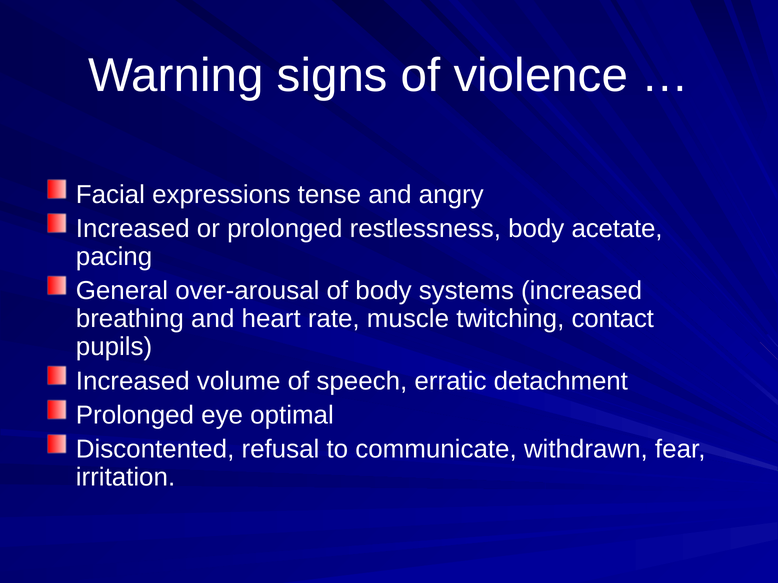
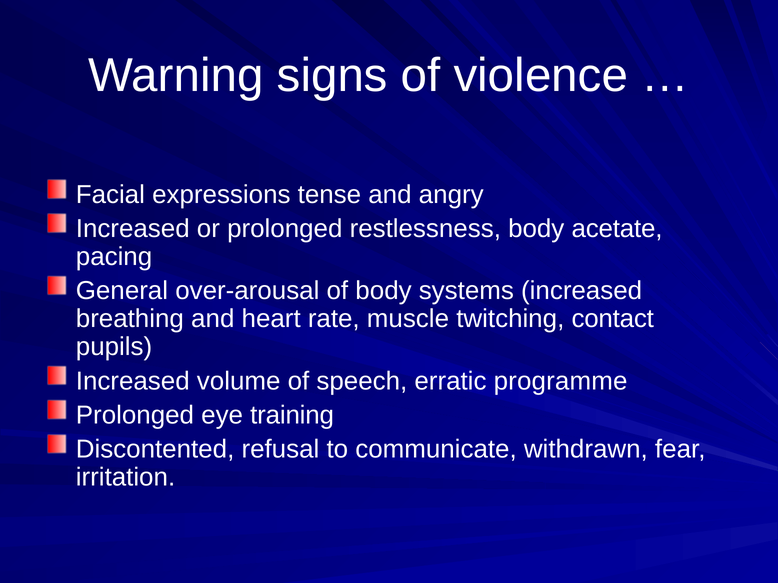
detachment: detachment -> programme (561, 381)
optimal: optimal -> training (292, 416)
